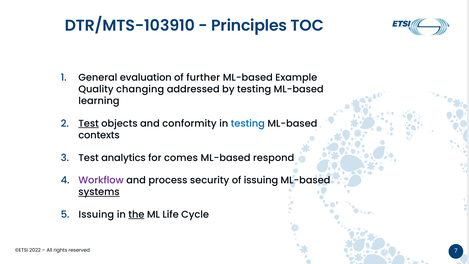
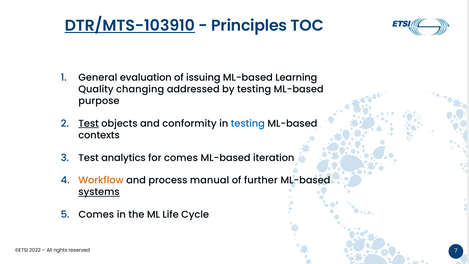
DTR/MTS-103910 underline: none -> present (130, 26)
further: further -> issuing (203, 78)
Example: Example -> Learning (296, 78)
learning: learning -> purpose (99, 101)
respond: respond -> iteration (274, 158)
Workflow colour: purple -> orange (101, 180)
security: security -> manual (210, 180)
of issuing: issuing -> further (261, 180)
Issuing: Issuing -> Comes (96, 214)
the underline: present -> none (136, 214)
